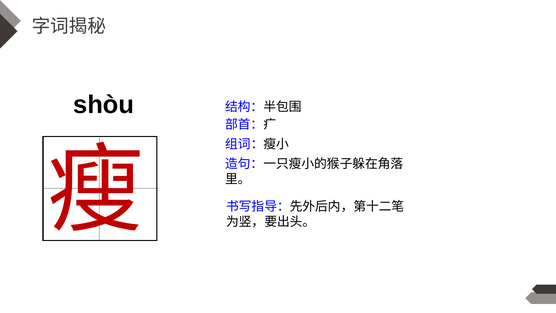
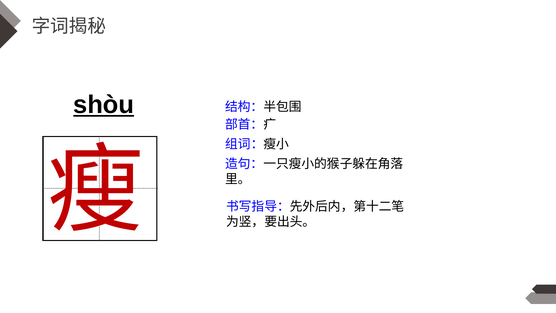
shòu underline: none -> present (104, 105)
